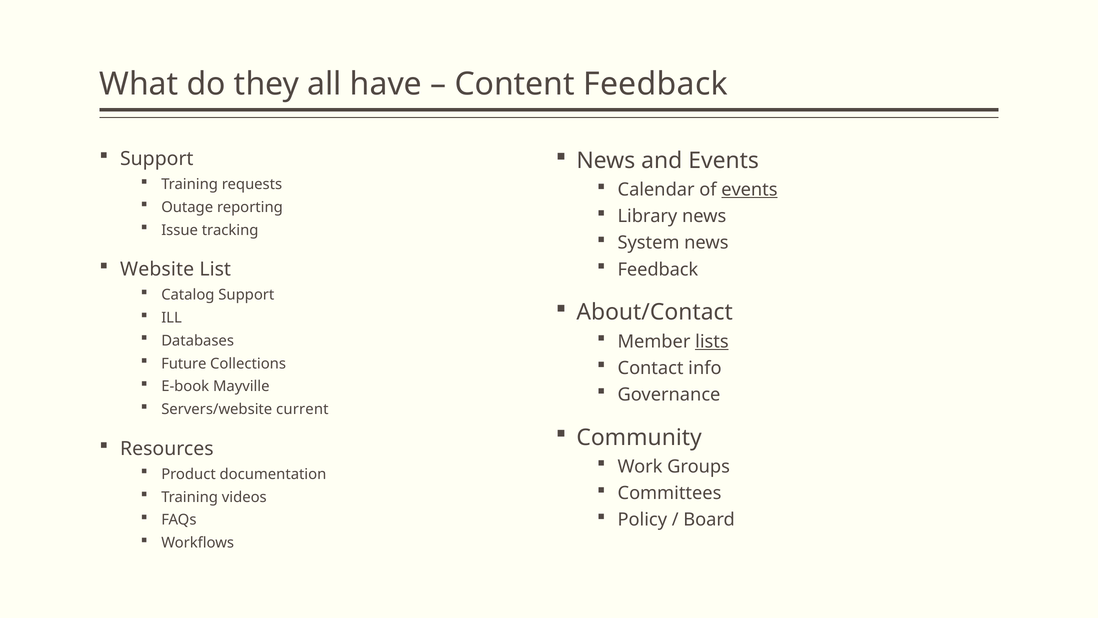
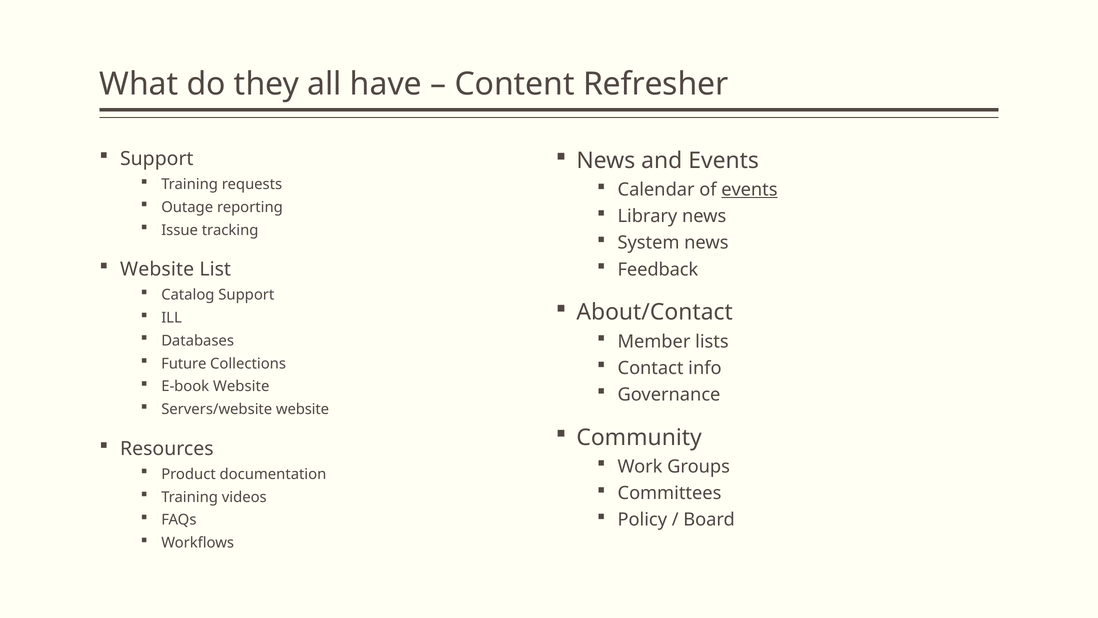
Content Feedback: Feedback -> Refresher (656, 84)
lists underline: present -> none (712, 341)
E-book Mayville: Mayville -> Website (241, 386)
Servers/website current: current -> website (303, 409)
